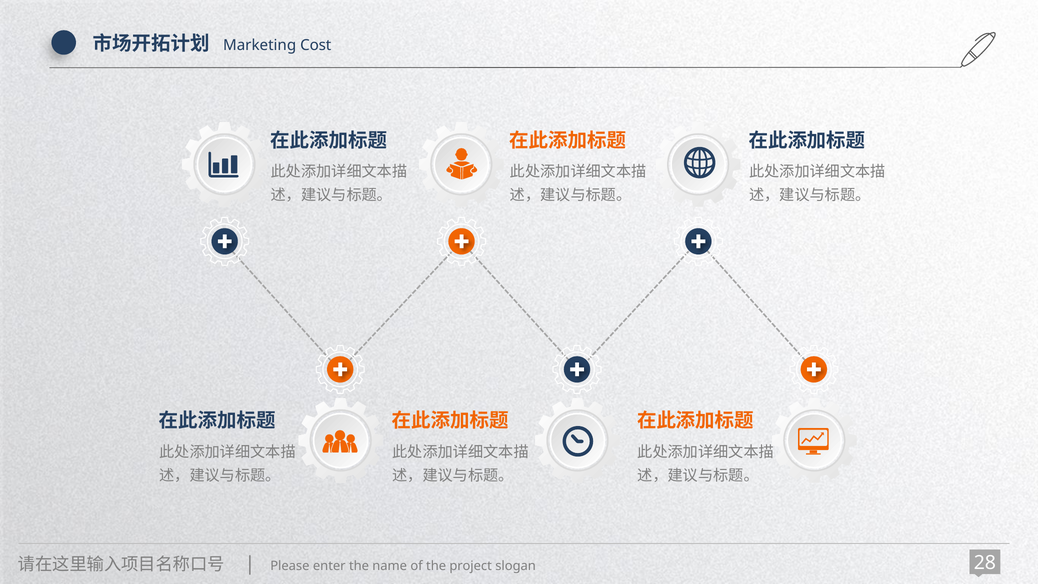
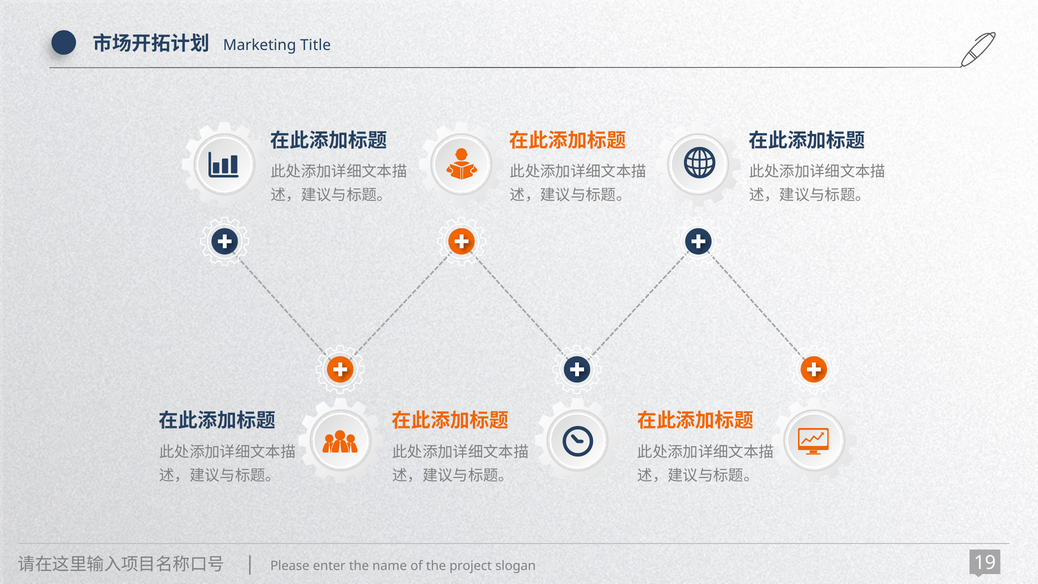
Cost: Cost -> Title (316, 45)
28: 28 -> 19 (985, 563)
